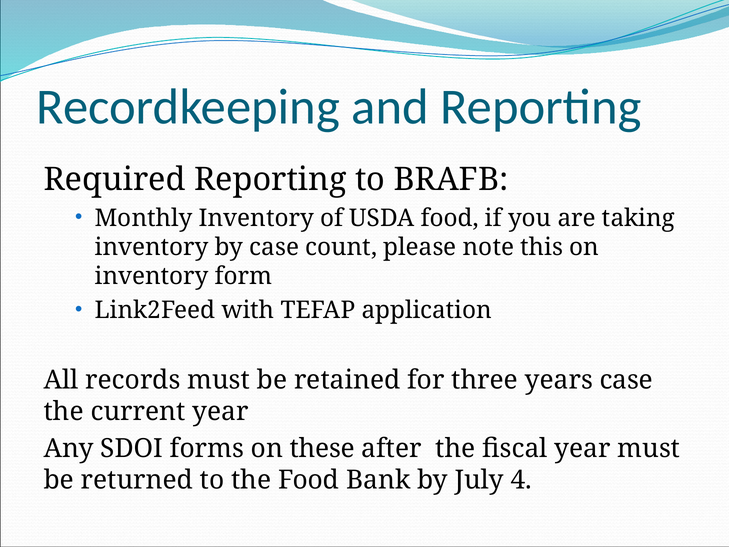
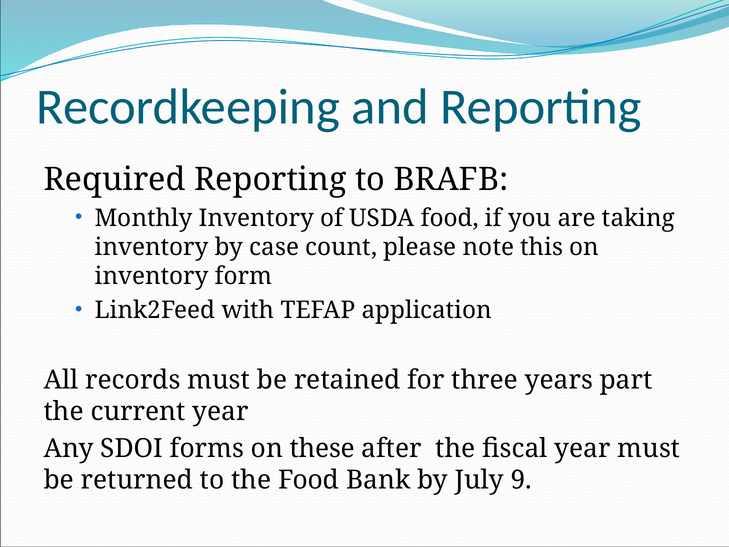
years case: case -> part (626, 380)
4: 4 -> 9 (521, 480)
